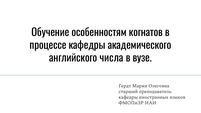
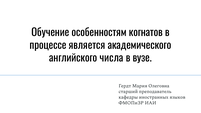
процессе кафедры: кафедры -> является (87, 45)
